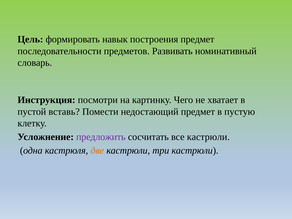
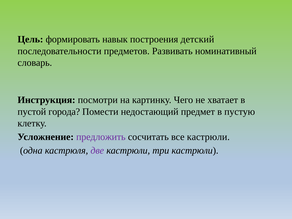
построения предмет: предмет -> детский (197, 39)
вставь: вставь -> города (64, 112)
две colour: orange -> purple (97, 151)
